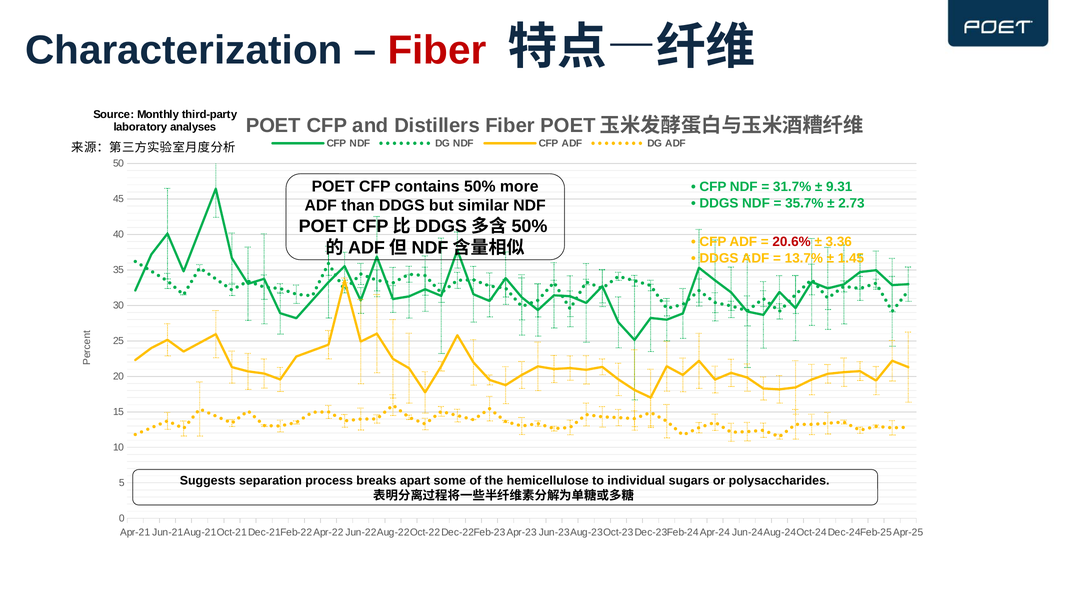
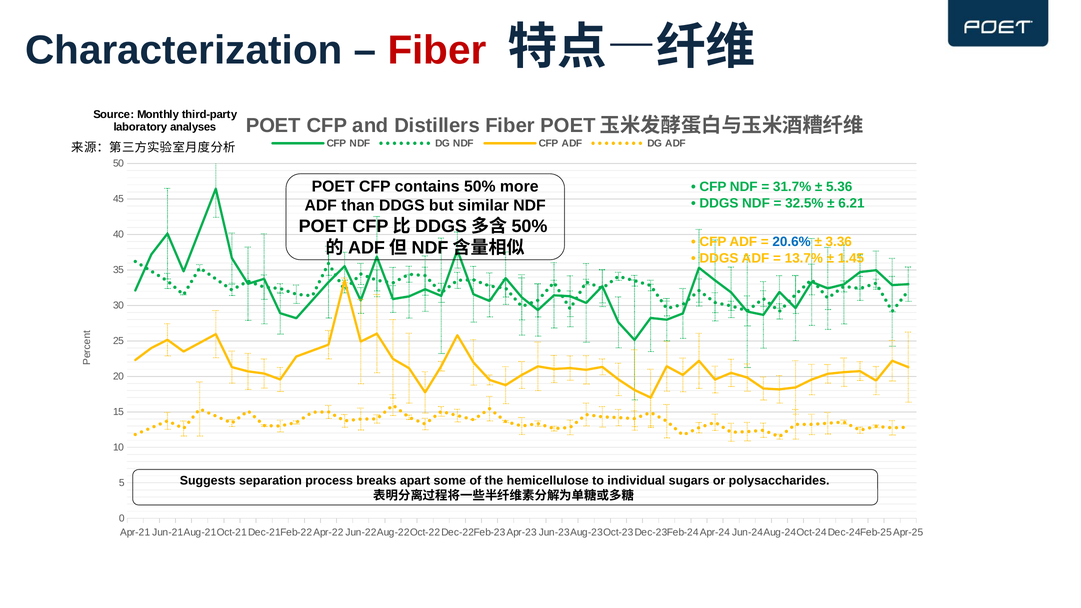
9.31: 9.31 -> 5.36 (839, 187)
35.7%: 35.7% -> 32.5% (804, 203)
2.73: 2.73 -> 6.21 (851, 203)
20.6% colour: red -> blue (792, 242)
